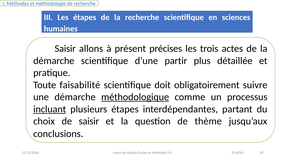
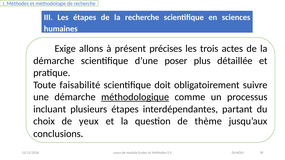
Saisir: Saisir -> Exige (65, 49)
partir: partir -> poser (176, 61)
incluant underline: present -> none (50, 109)
de saisir: saisir -> yeux (89, 121)
